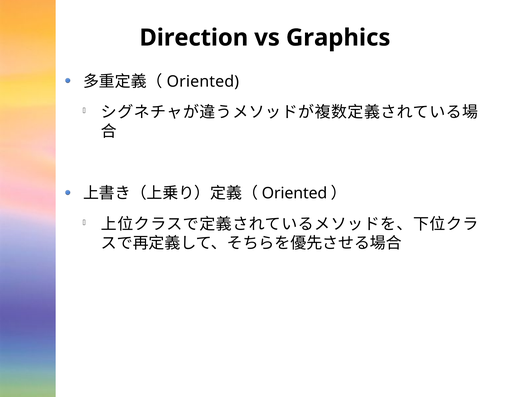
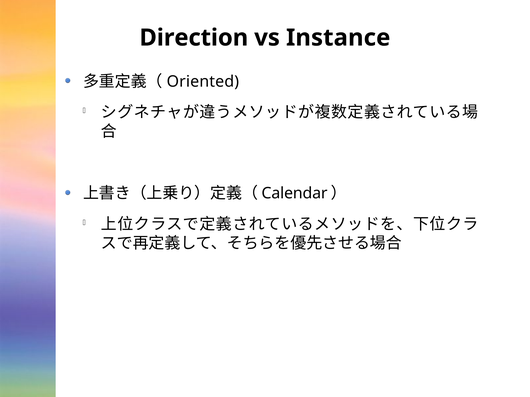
Graphics: Graphics -> Instance (338, 38)
Oriented: Oriented -> Calendar (295, 194)
